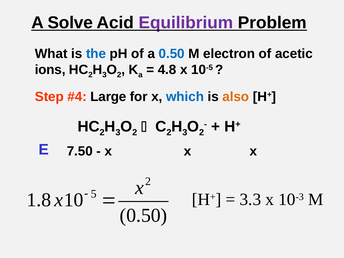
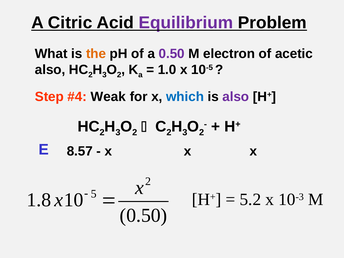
Solve: Solve -> Citric (70, 23)
the colour: blue -> orange (96, 54)
0.50 colour: blue -> purple (172, 54)
ions: ions -> also (50, 70)
4.8: 4.8 -> 1.0 (167, 70)
Large: Large -> Weak (108, 97)
also colour: orange -> purple (236, 97)
7.50: 7.50 -> 8.57 (80, 151)
3.3: 3.3 -> 5.2 (250, 200)
